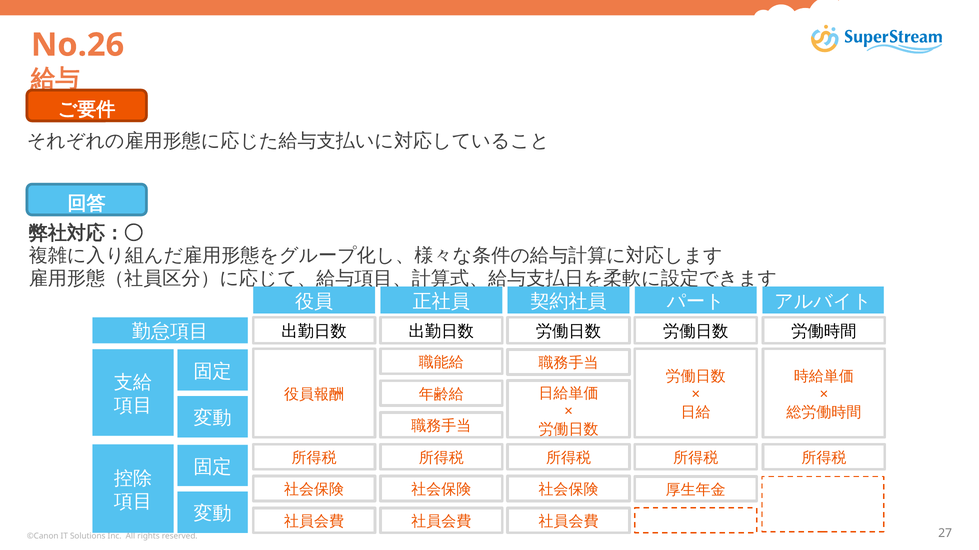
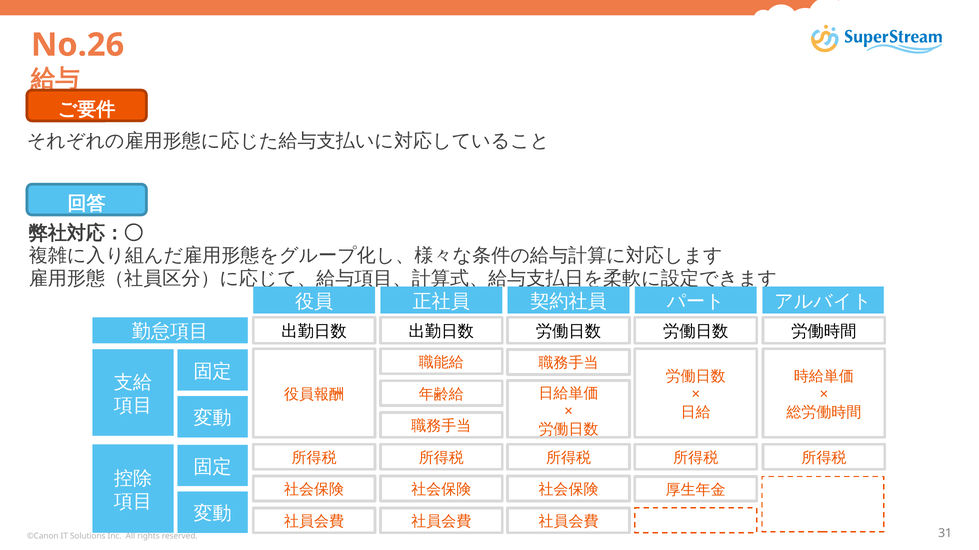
27: 27 -> 31 (945, 534)
